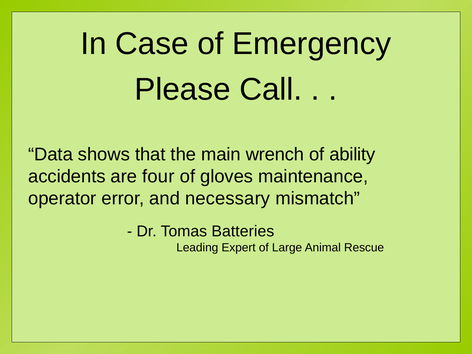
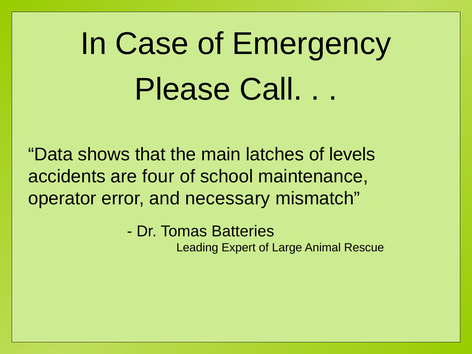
wrench: wrench -> latches (275, 154)
ability: ability -> levels (352, 154)
gloves: gloves -> school (227, 176)
